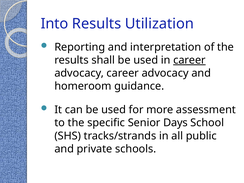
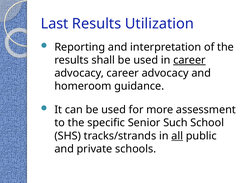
Into: Into -> Last (55, 24)
Days: Days -> Such (175, 123)
all underline: none -> present (177, 136)
